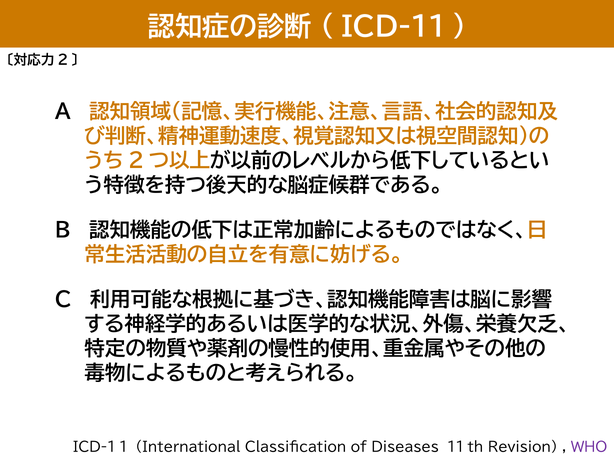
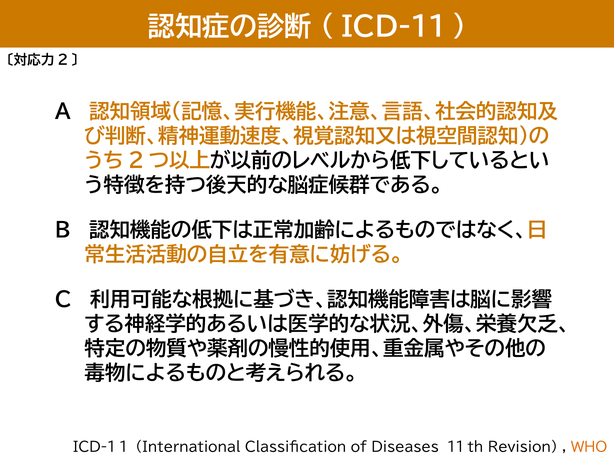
WHO colour: purple -> orange (589, 448)
